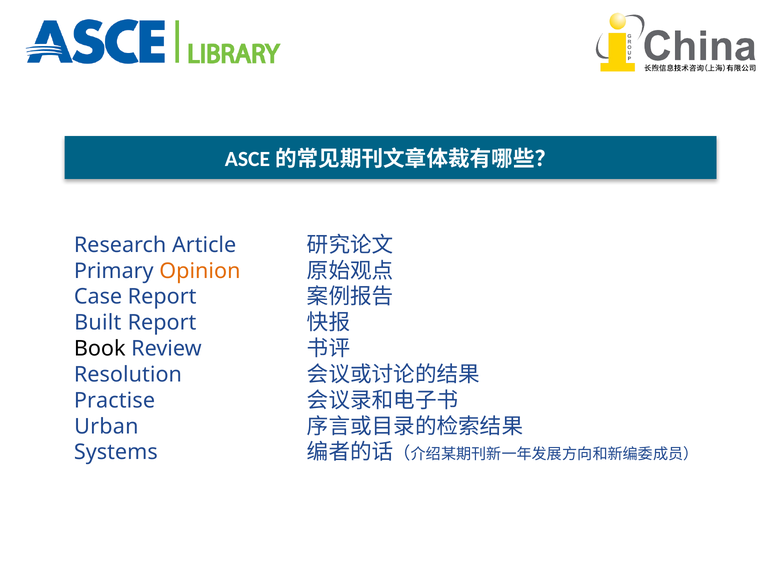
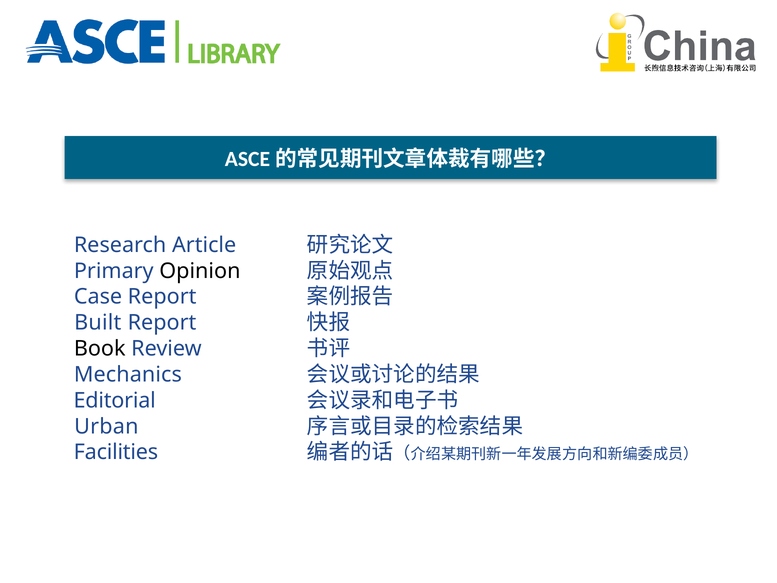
Opinion colour: orange -> black (200, 271)
Resolution: Resolution -> Mechanics (128, 374)
Practise: Practise -> Editorial (115, 400)
Systems: Systems -> Facilities (116, 452)
